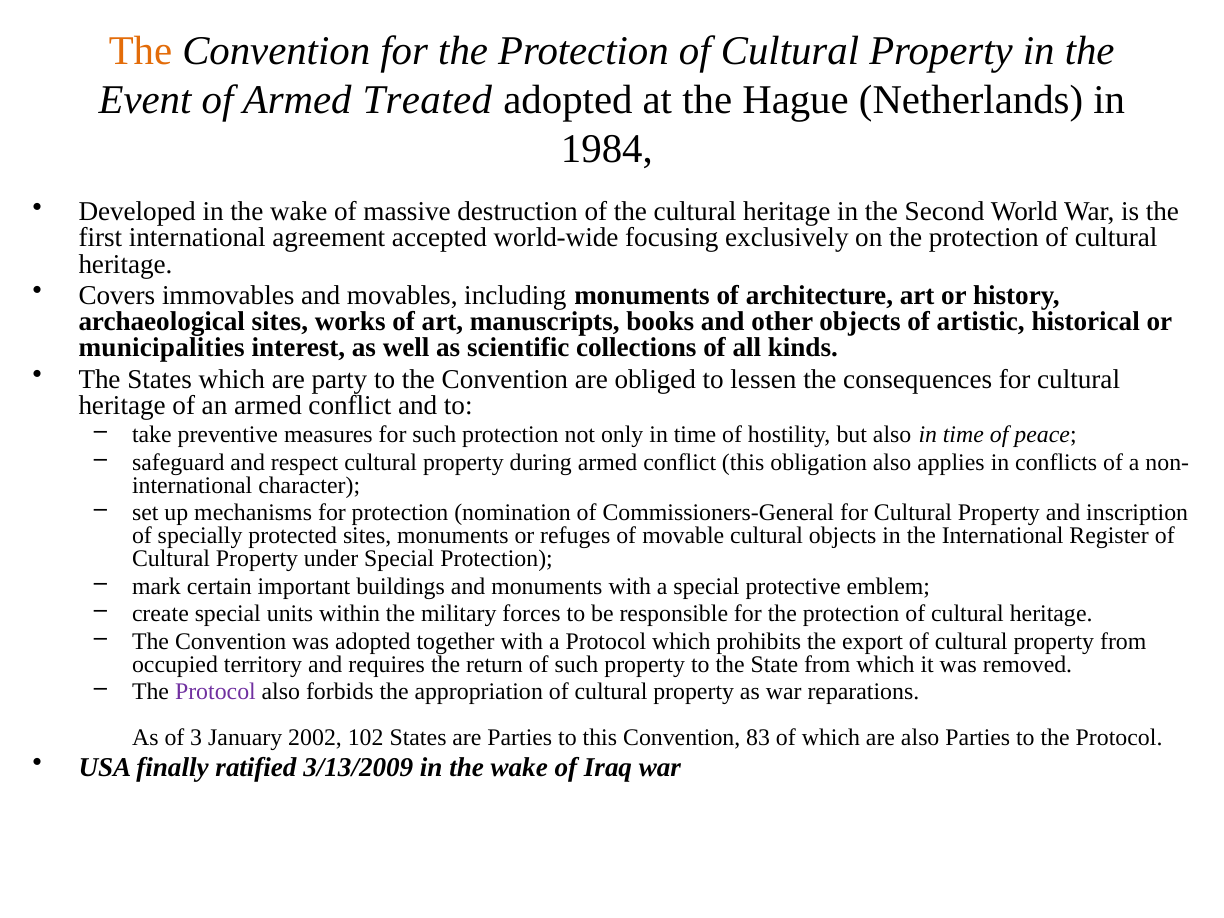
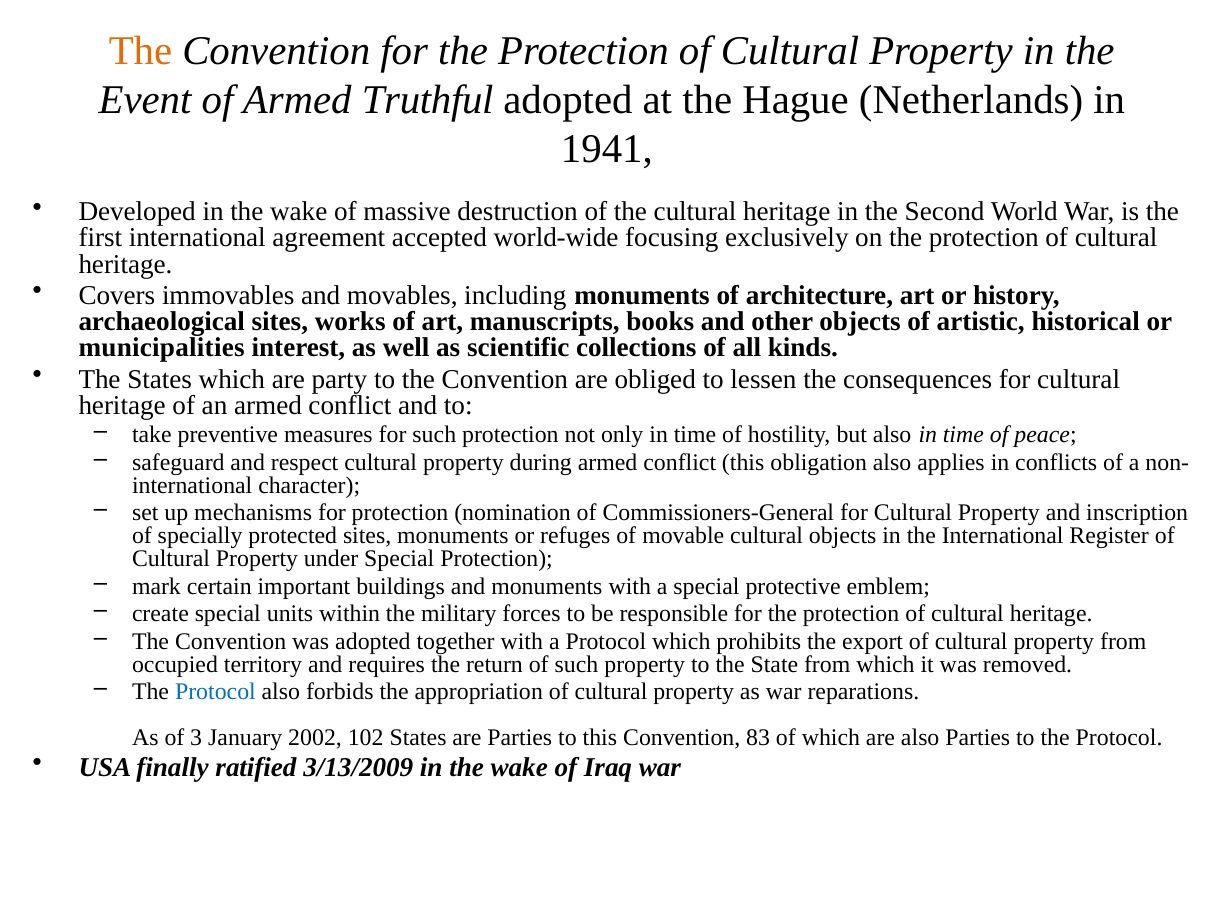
Treated: Treated -> Truthful (428, 100)
1984: 1984 -> 1941 (607, 149)
Protocol colour: purple -> blue (215, 692)
